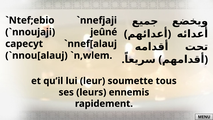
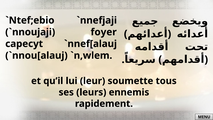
jeûné: jeûné -> foyer (104, 32)
